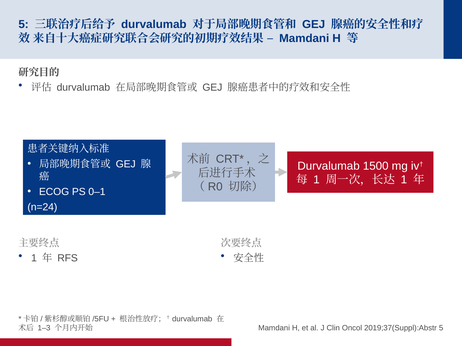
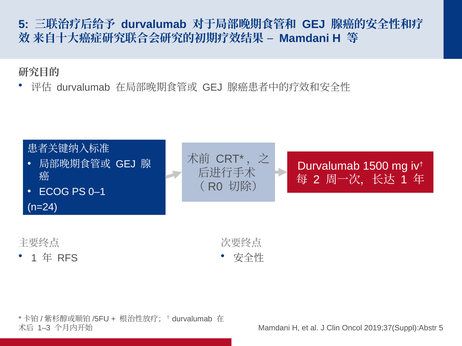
1: 1 -> 2 (316, 180)
